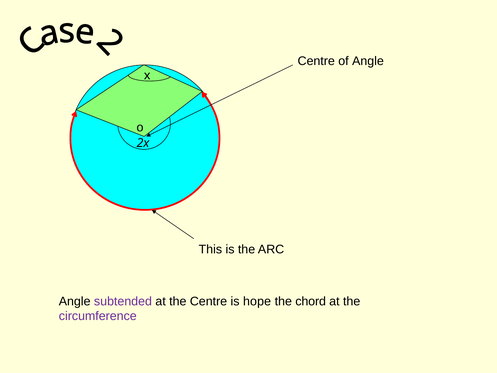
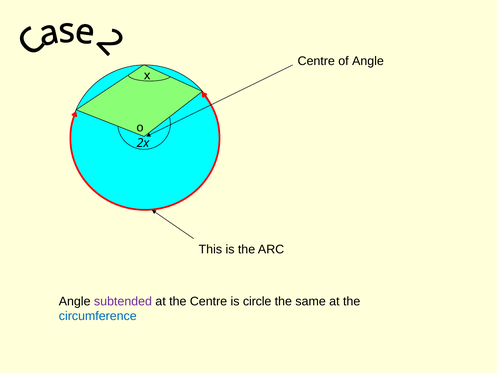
hope: hope -> circle (257, 301)
chord: chord -> same (311, 301)
circumference colour: purple -> blue (98, 316)
